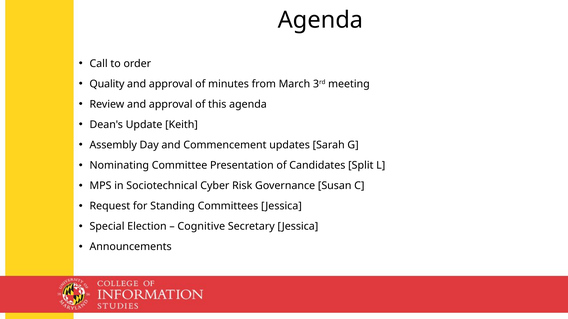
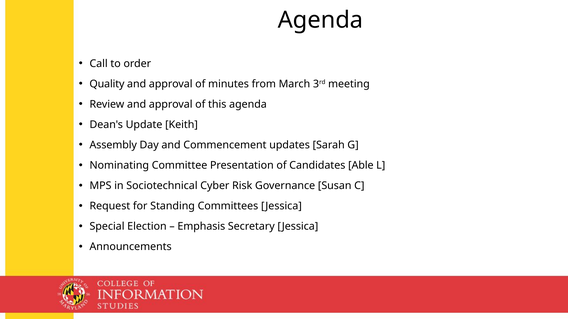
Split: Split -> Able (361, 165)
Cognitive: Cognitive -> Emphasis (201, 227)
